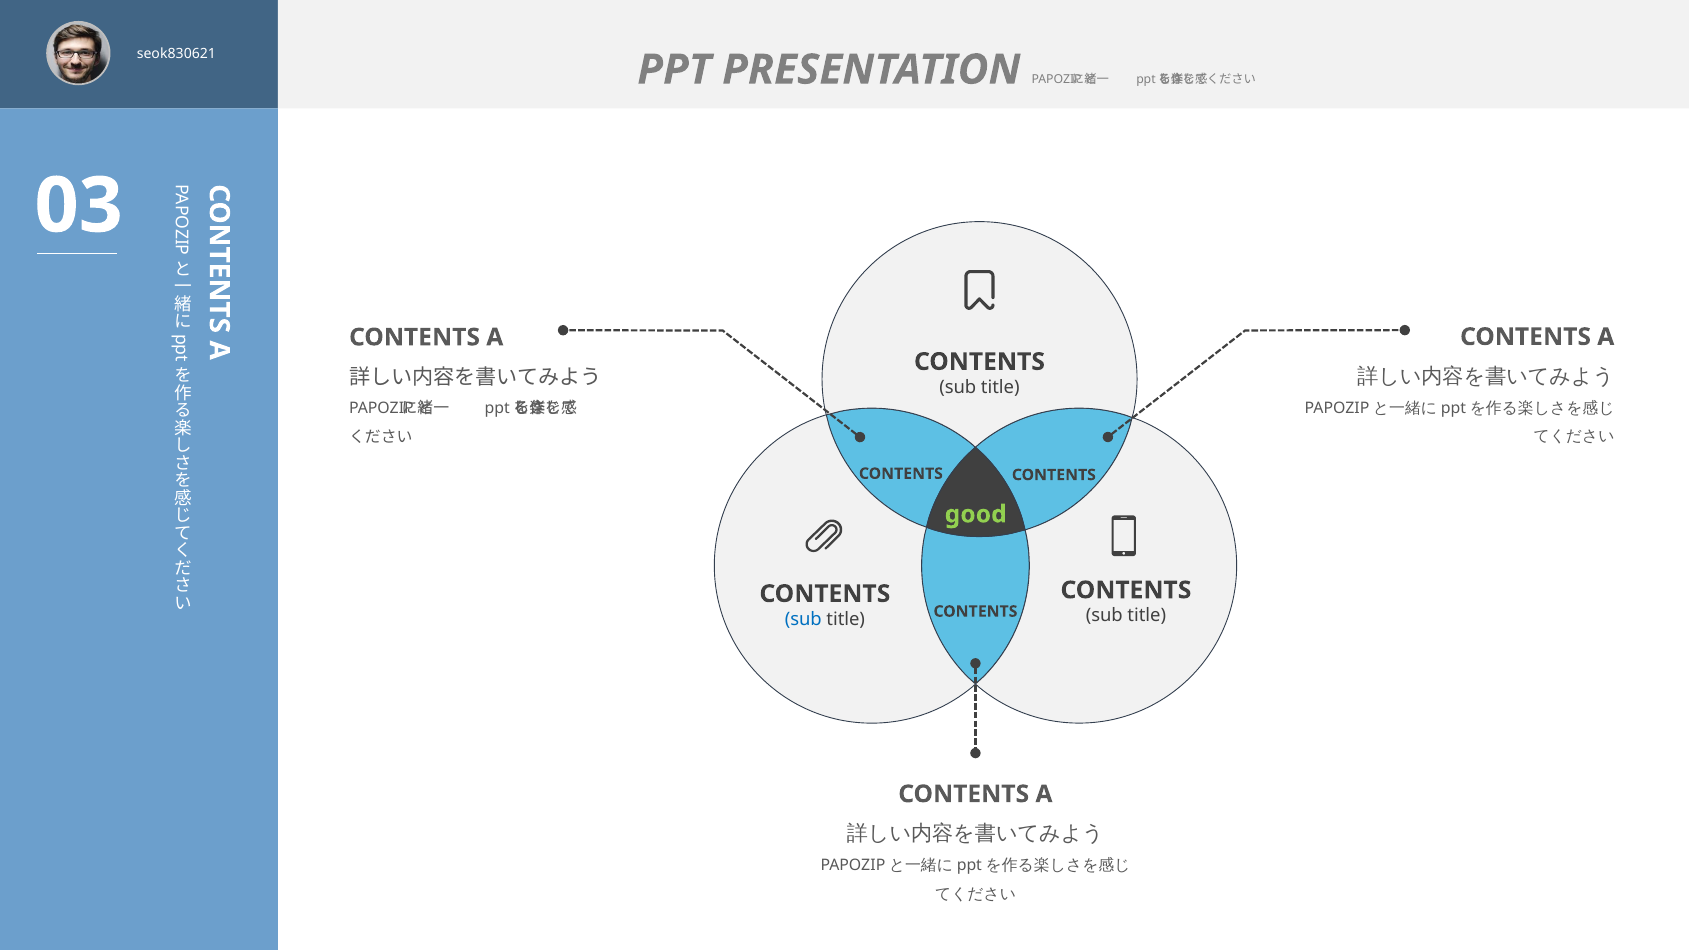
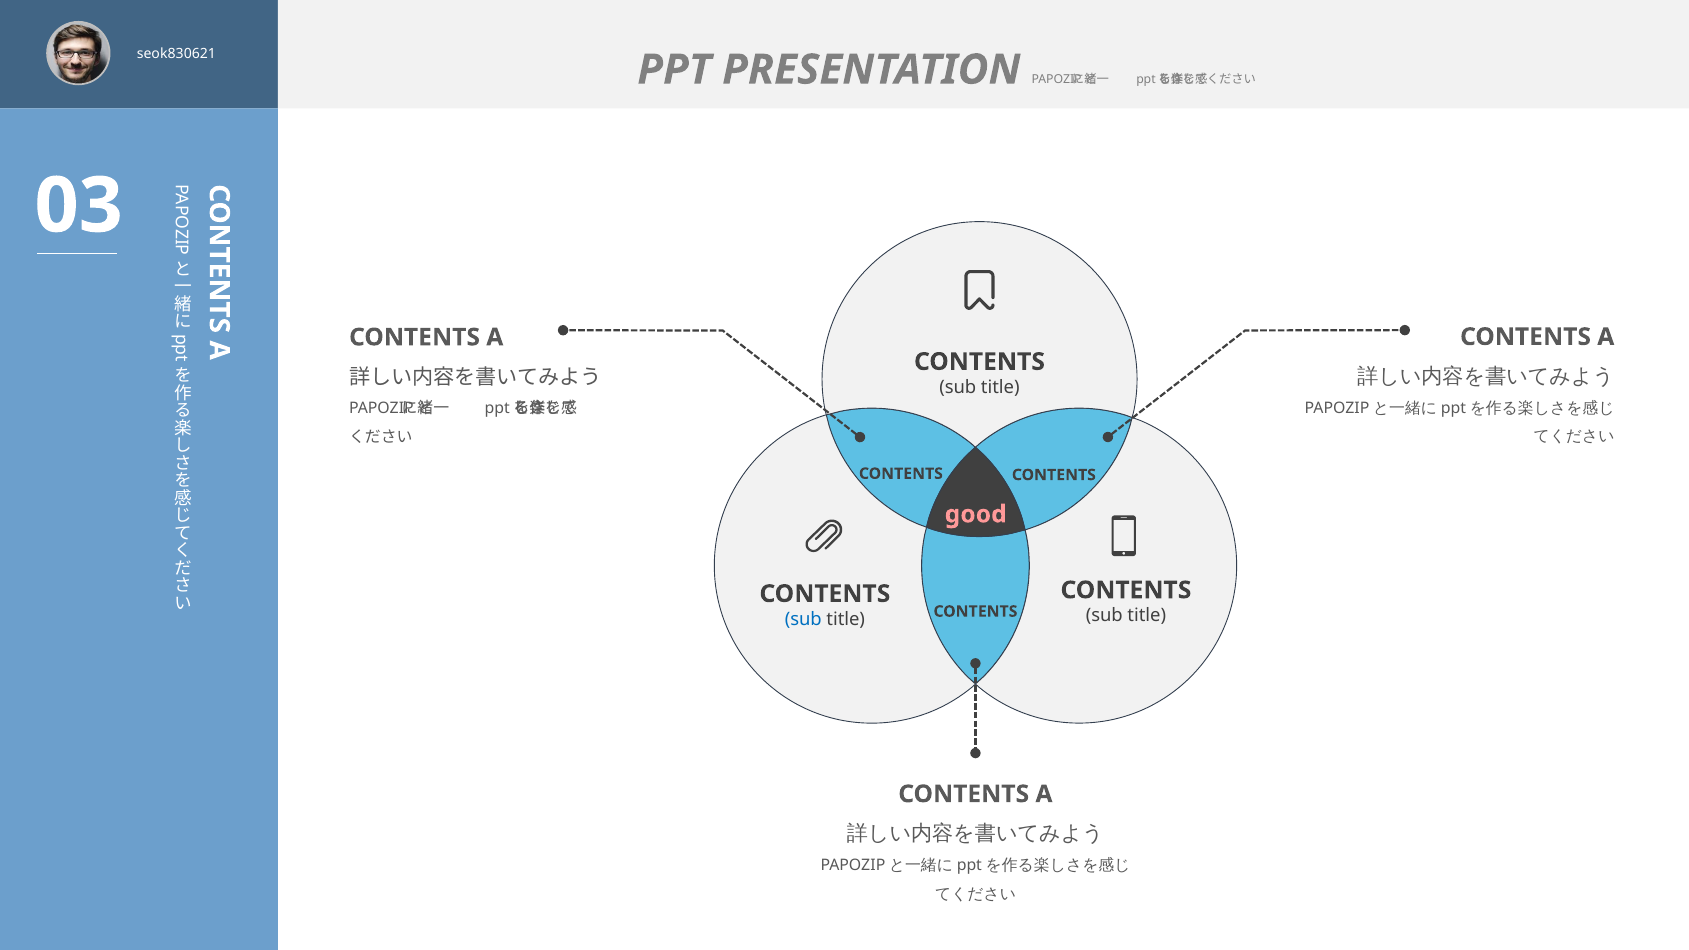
good colour: light green -> pink (976, 514)
